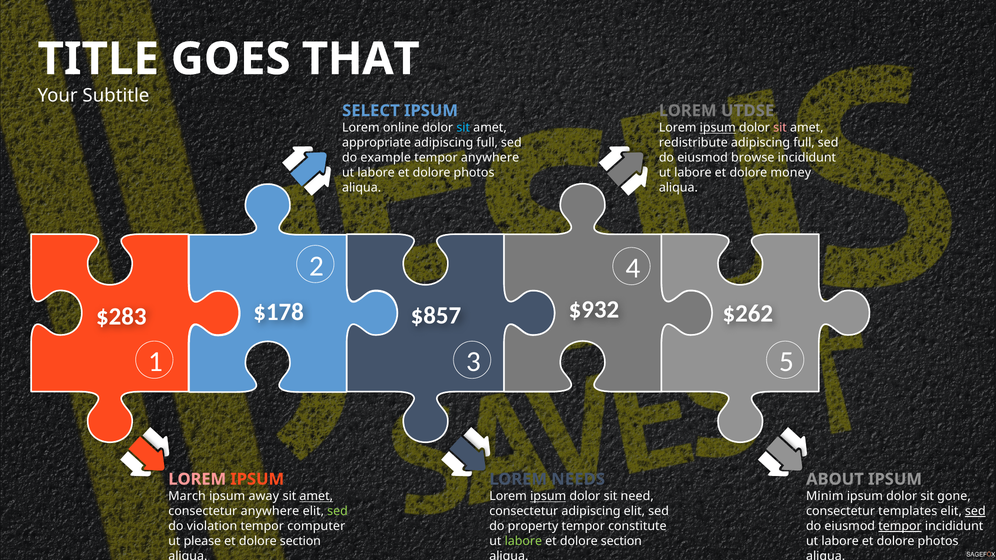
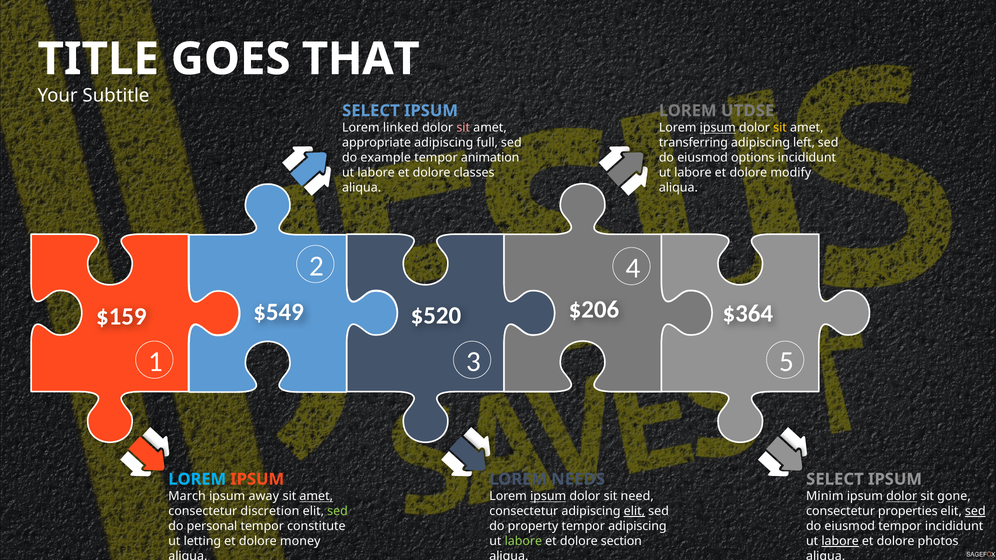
online: online -> linked (401, 128)
sit colour: light blue -> pink (463, 128)
sit colour: pink -> yellow (780, 128)
redistribute: redistribute -> transferring (693, 143)
full: full -> left (804, 143)
tempor anywhere: anywhere -> animation (490, 158)
browse: browse -> options (753, 158)
photos: photos -> classes (474, 173)
money: money -> modify (791, 173)
$932: $932 -> $206 (594, 310)
$178: $178 -> $549 (279, 312)
$262: $262 -> $364 (748, 314)
$857: $857 -> $520 (436, 316)
$283: $283 -> $159 (121, 317)
LOREM colour: pink -> light blue (197, 479)
ABOUT: ABOUT -> SELECT (835, 479)
dolor underline: none -> present (902, 497)
consectetur anywhere: anywhere -> discretion (270, 511)
elit underline: none -> present (634, 511)
templates: templates -> properties (908, 511)
violation: violation -> personal (212, 526)
computer: computer -> constitute (316, 526)
tempor constitute: constitute -> adipiscing (637, 526)
tempor underline: present -> none (900, 526)
please: please -> letting (202, 541)
section: section -> money (300, 541)
labore underline: none -> present (840, 541)
